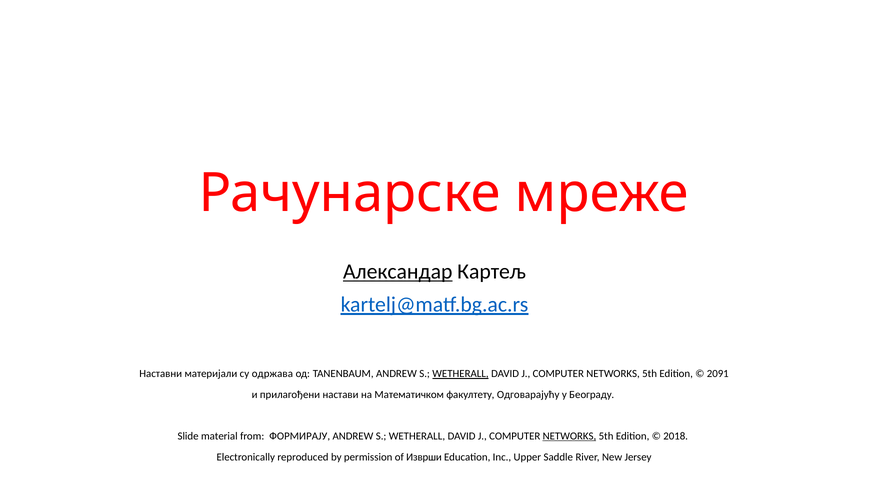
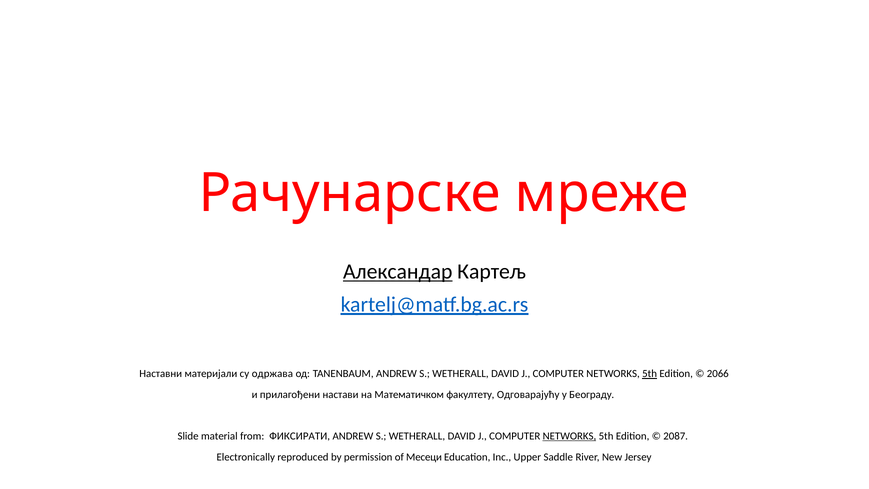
WETHERALL underline: present -> none (460, 374)
5th underline: none -> present (650, 374)
2091: 2091 -> 2066 (718, 374)
ФОРМИРАЈУ: ФОРМИРАЈУ -> ФИКСИРАТИ (300, 436)
2018: 2018 -> 2087 (676, 436)
Изврши: Изврши -> Месеци (424, 457)
